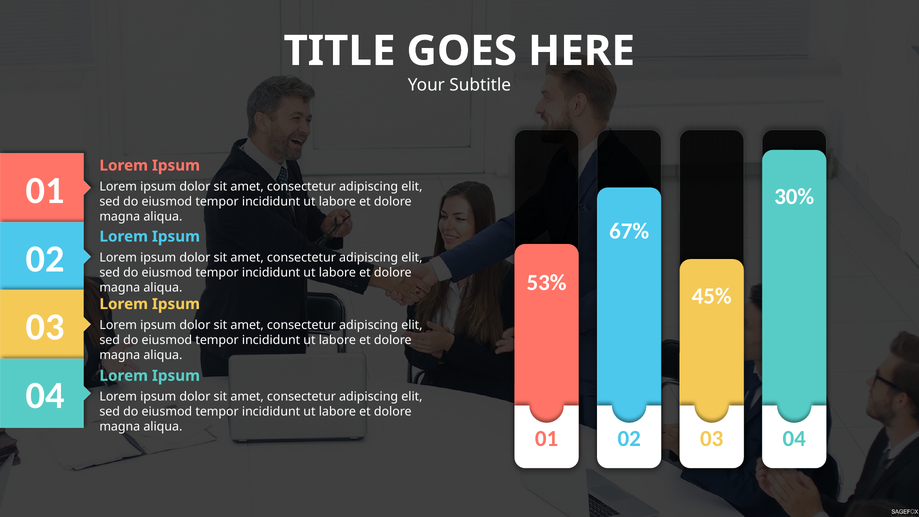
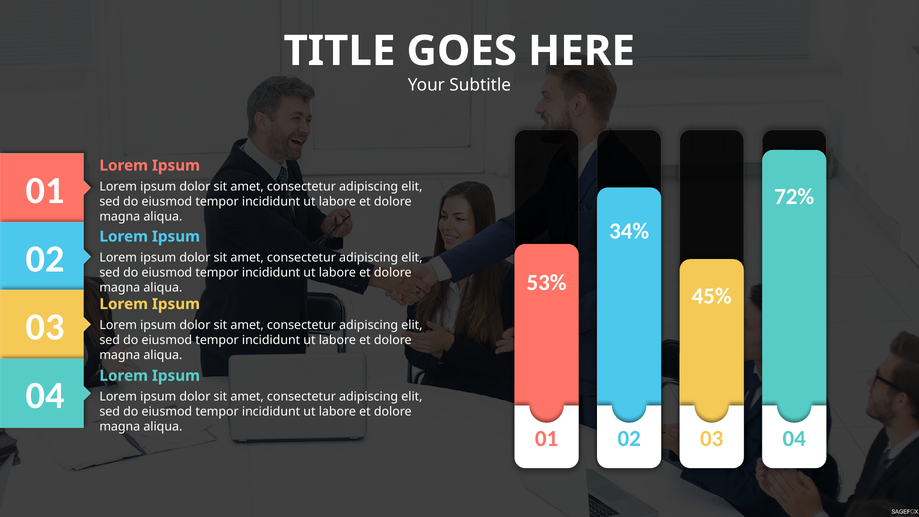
30%: 30% -> 72% (794, 197)
67%: 67% -> 34% (629, 231)
